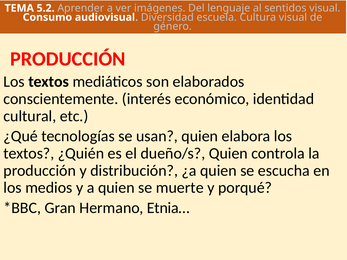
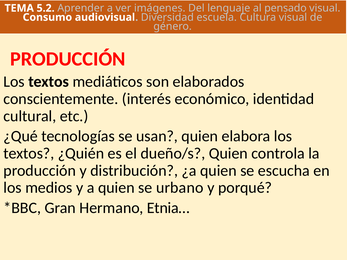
sentidos: sentidos -> pensado (285, 8)
muerte: muerte -> urbano (180, 188)
